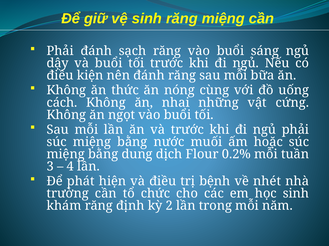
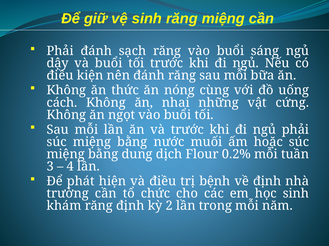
về nhét: nhét -> định (267, 182)
